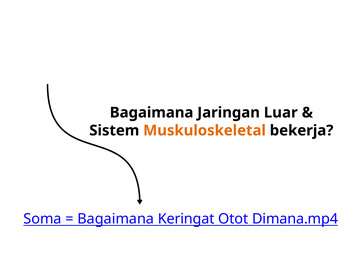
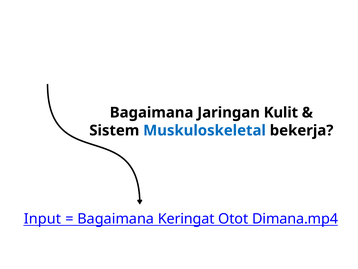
Luar: Luar -> Kulit (281, 112)
Muskuloskeletal colour: orange -> blue (205, 130)
Soma: Soma -> Input (42, 218)
